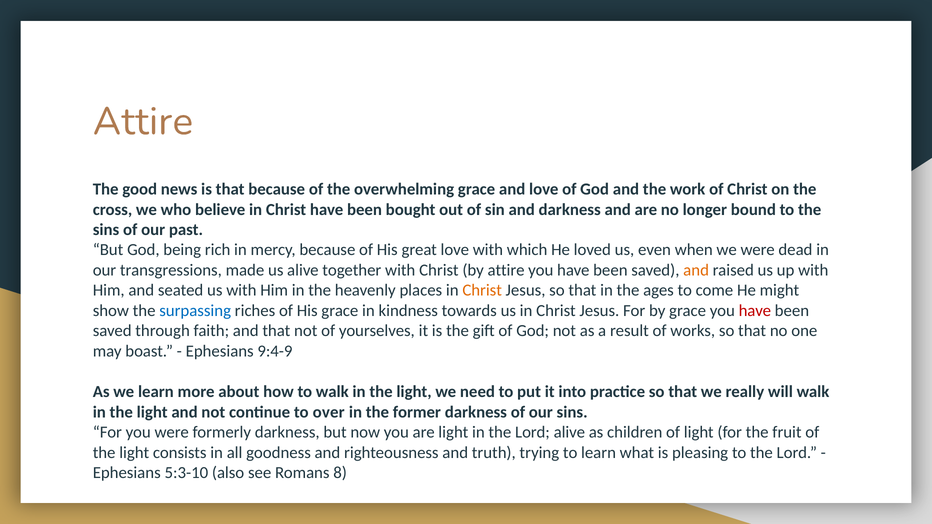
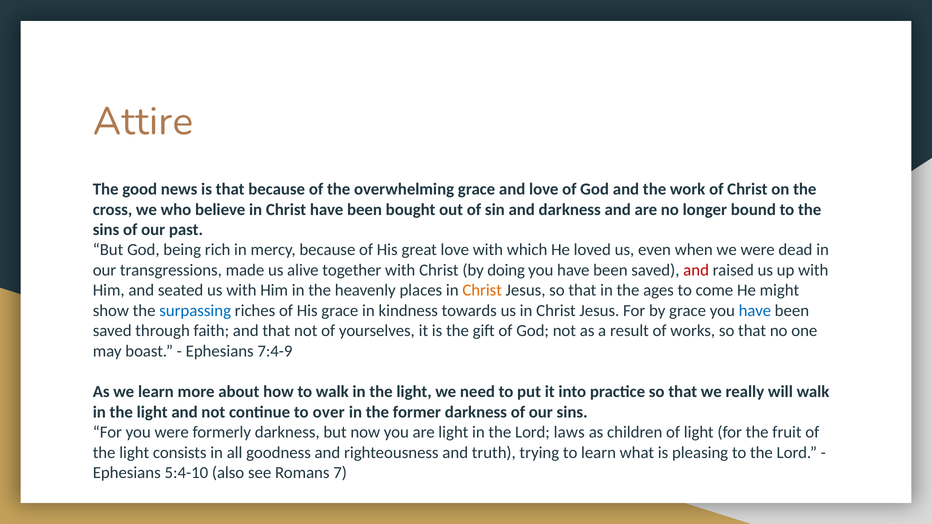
by attire: attire -> doing (506, 270)
and colour: orange -> red (696, 270)
have colour: red -> blue (755, 311)
9:4-9: 9:4-9 -> 7:4-9 (275, 351)
Lord alive: alive -> laws (569, 432)
5:3-10: 5:3-10 -> 5:4-10 (186, 473)
8: 8 -> 7 (340, 473)
